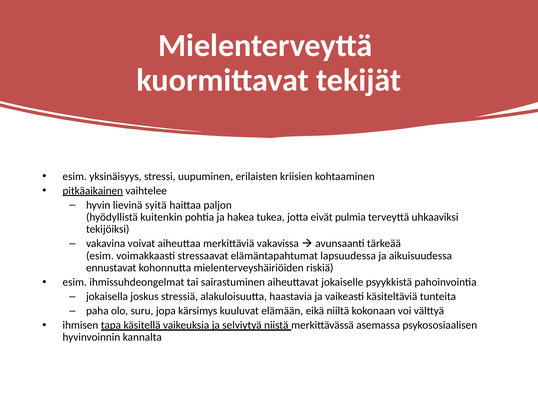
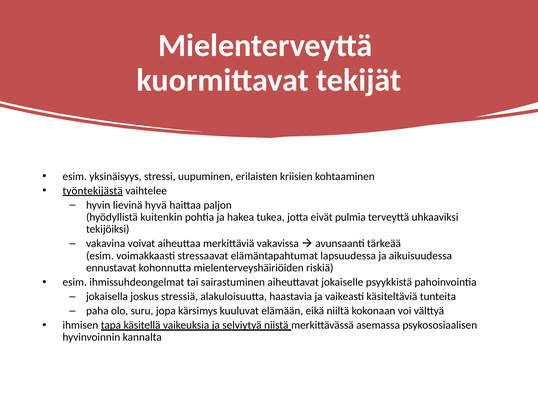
pitkäaikainen: pitkäaikainen -> työntekijästä (93, 191)
syitä: syitä -> hyvä (156, 205)
